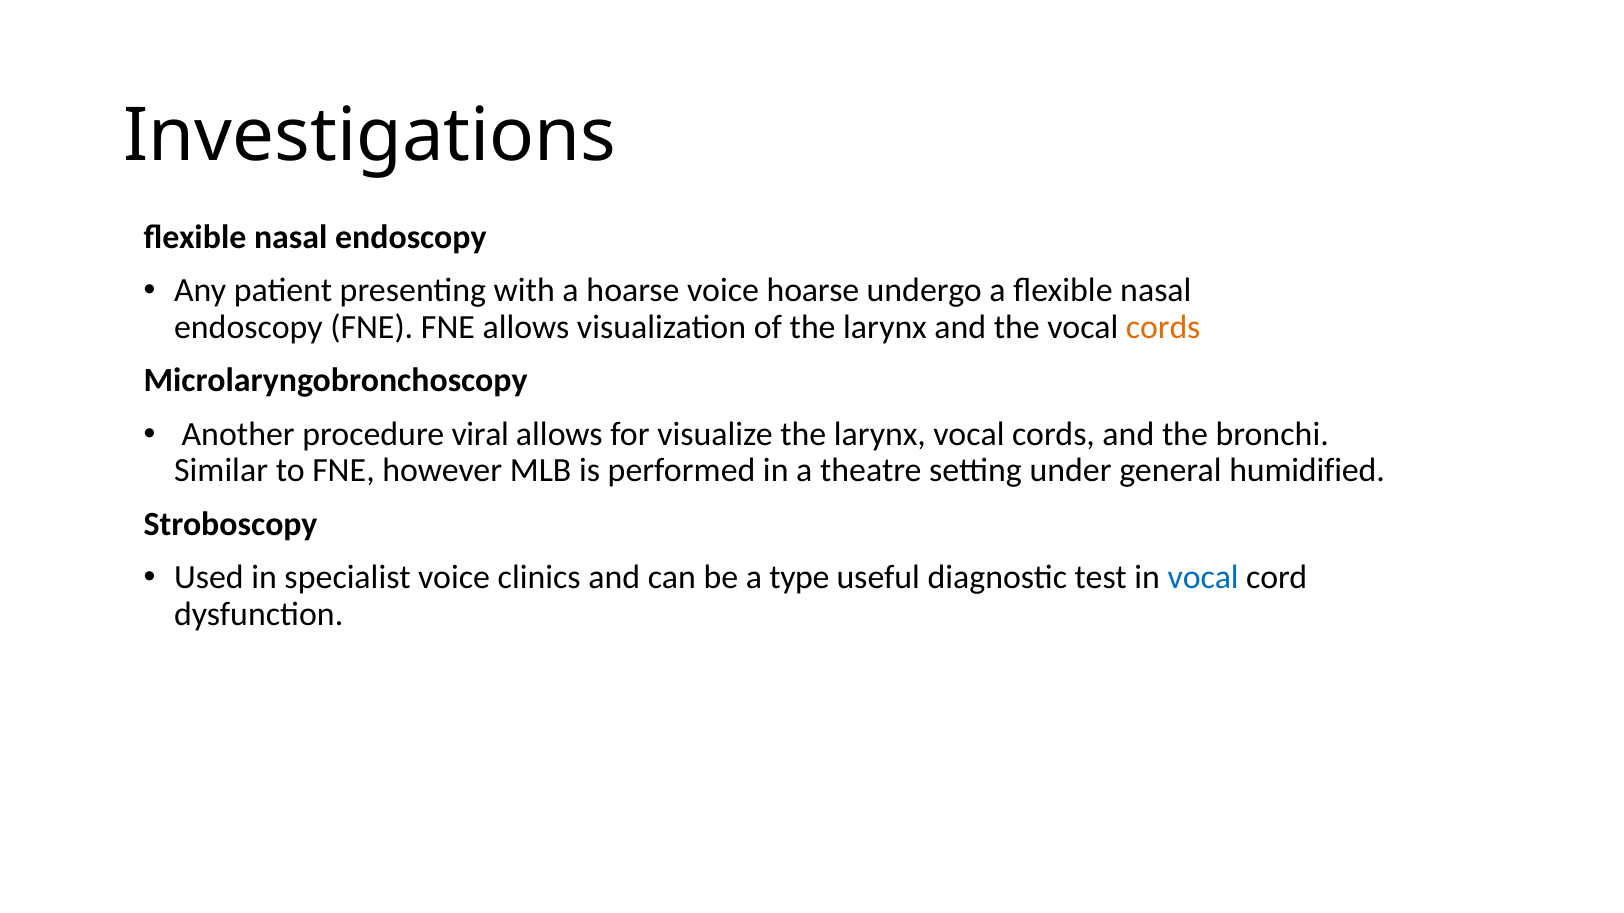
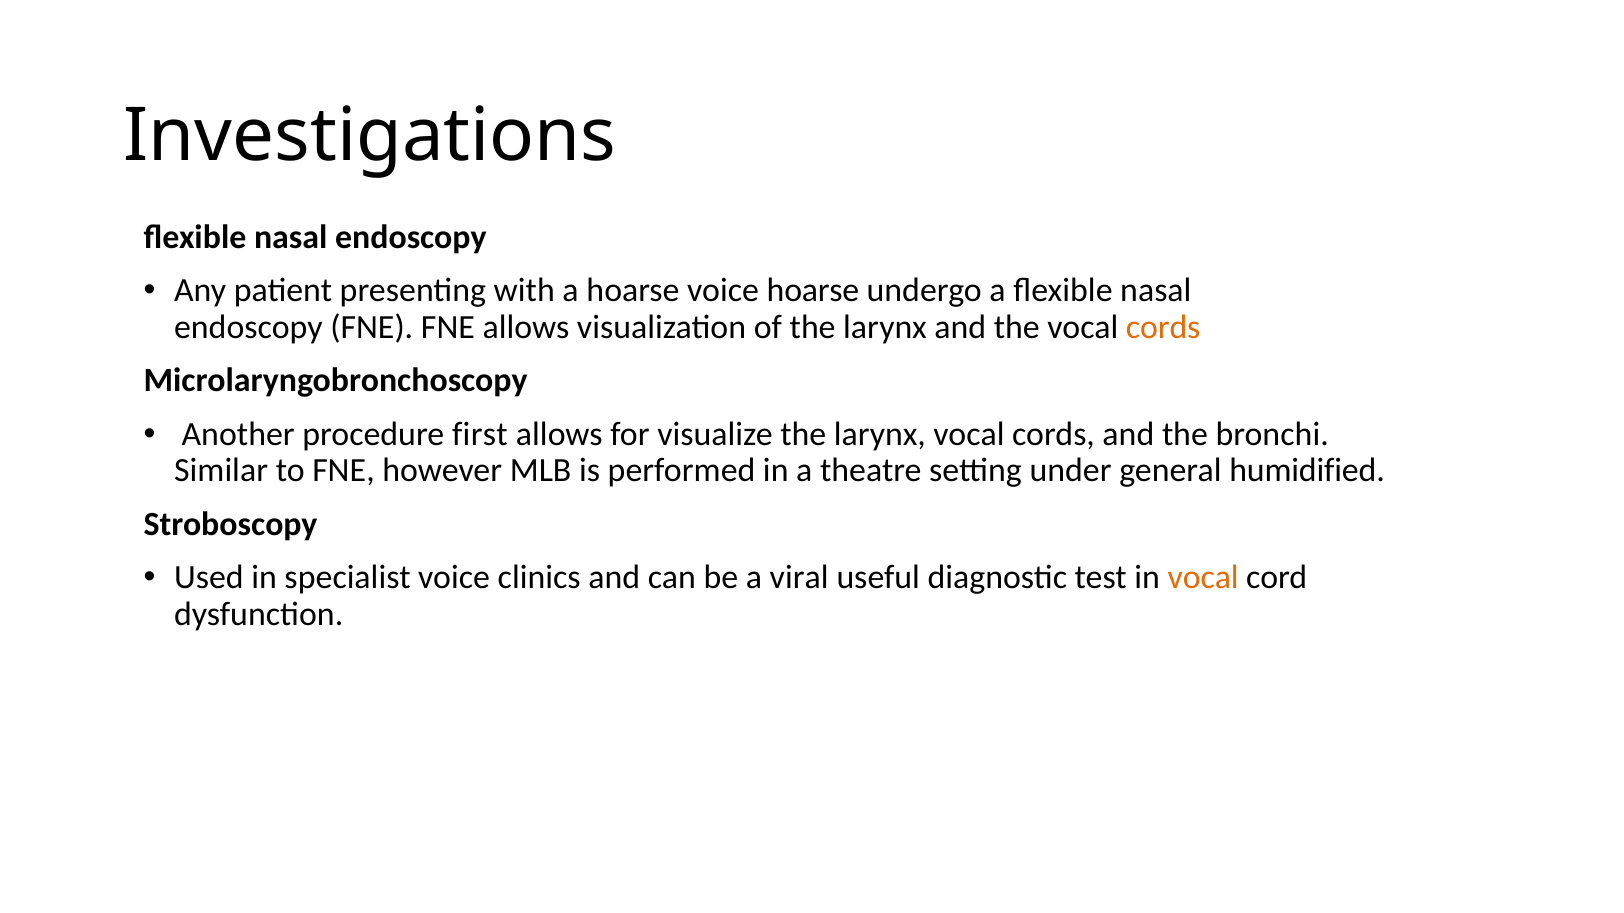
viral: viral -> first (480, 434)
type: type -> viral (799, 578)
vocal colour: blue -> orange (1203, 578)
